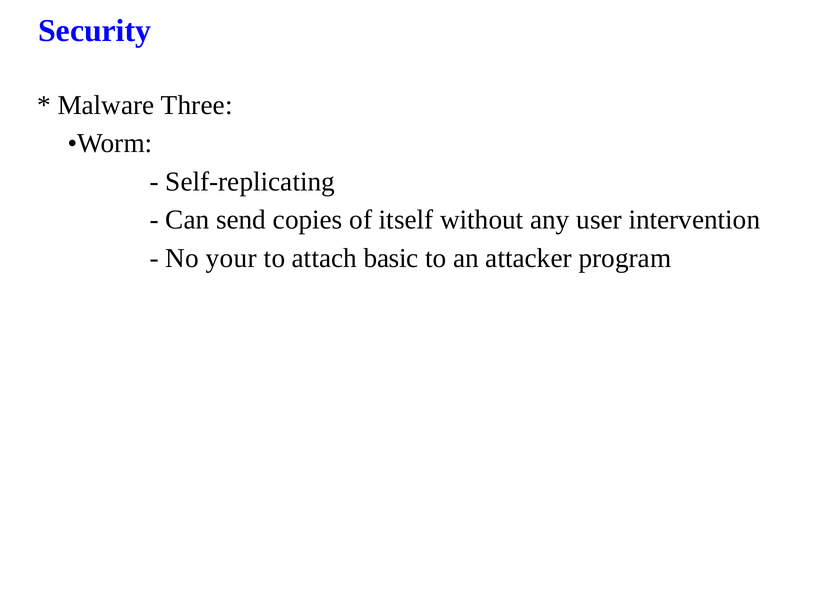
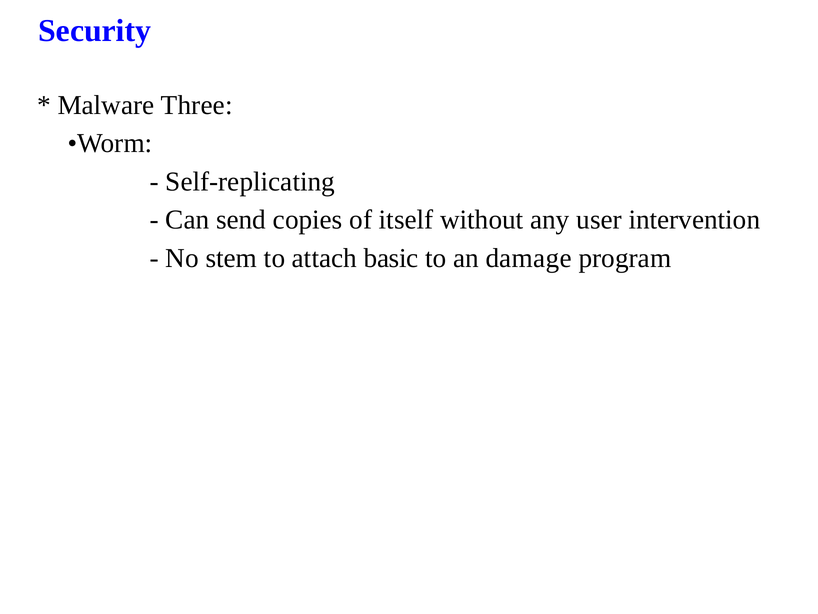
your: your -> stem (231, 258)
attacker: attacker -> damage (529, 258)
